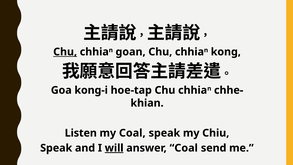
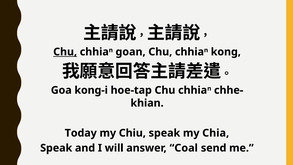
Listen: Listen -> Today (81, 133)
my Coal: Coal -> Chiu (132, 133)
Chiu: Chiu -> Chia (216, 133)
will underline: present -> none (114, 148)
